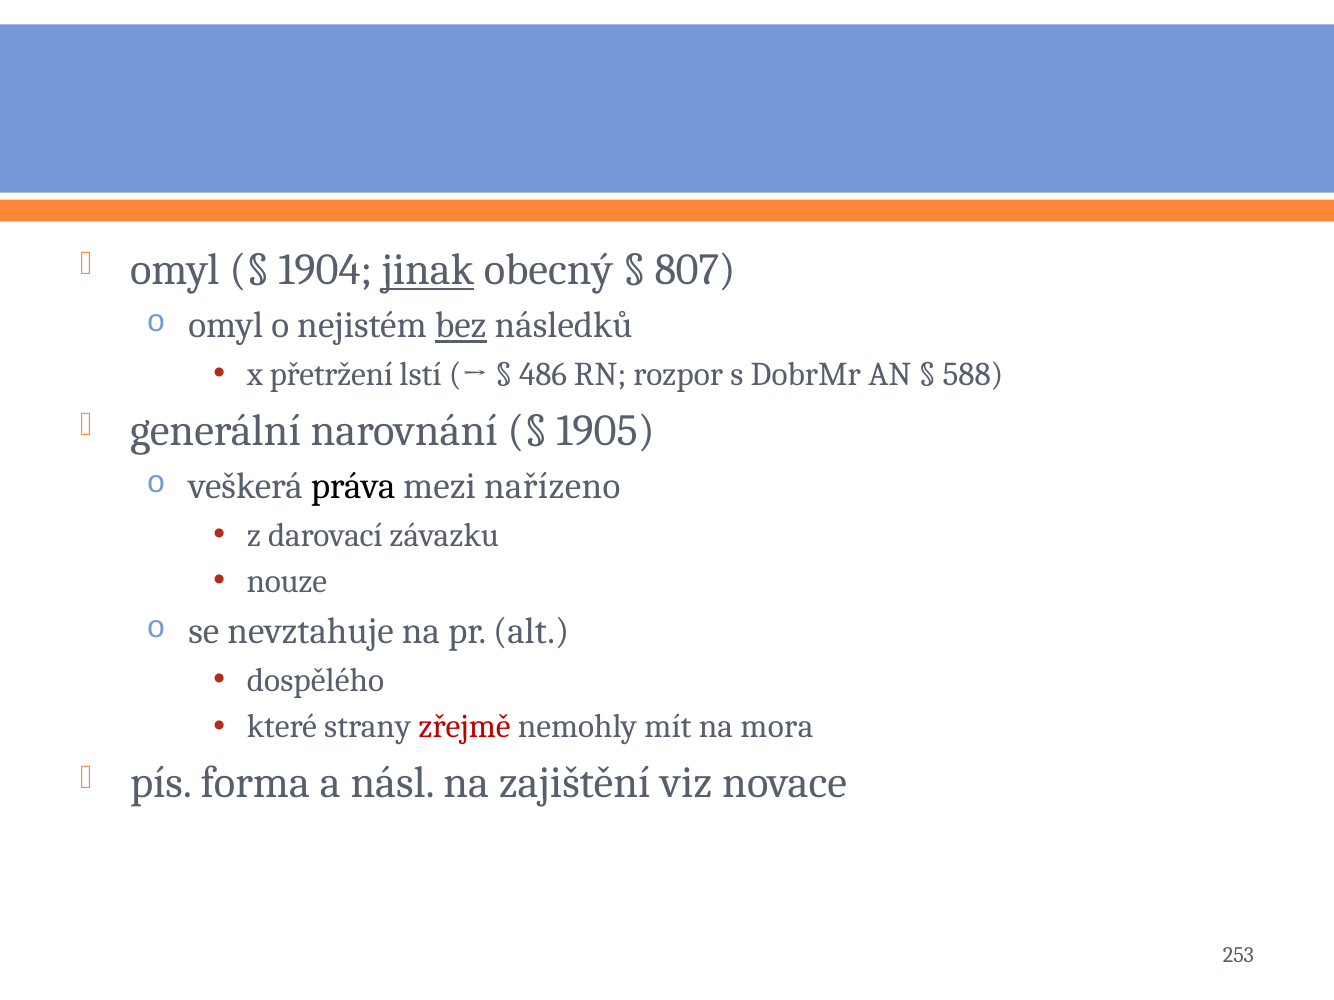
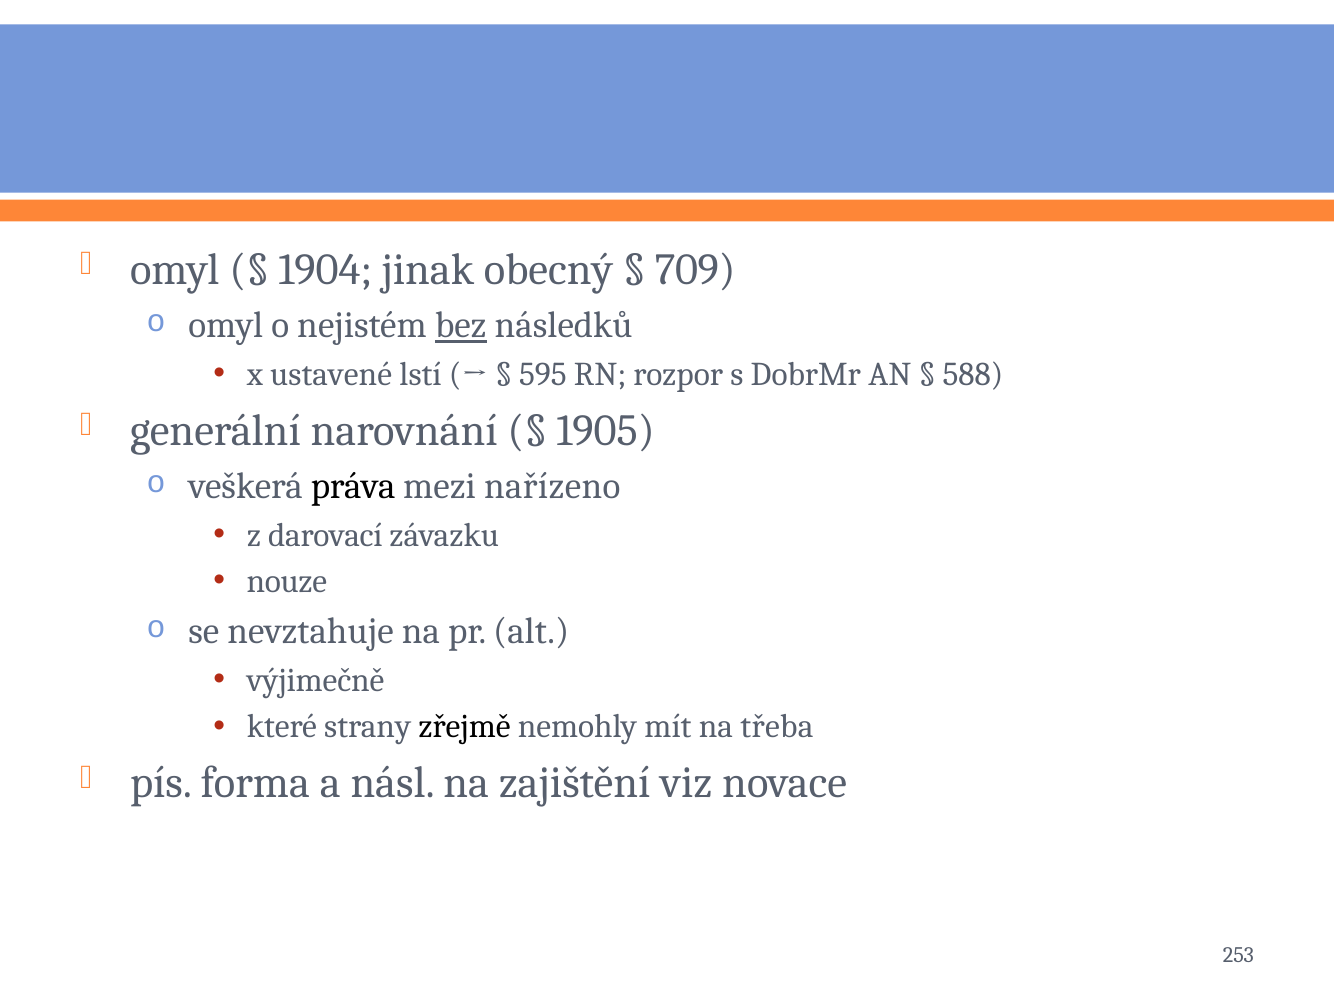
jinak underline: present -> none (428, 270)
807: 807 -> 709 (695, 270)
přetržení: přetržení -> ustavené (331, 374)
486: 486 -> 595 (543, 374)
dospělého: dospělého -> výjimečně (316, 681)
zřejmě colour: red -> black (464, 727)
mora: mora -> třeba (777, 727)
